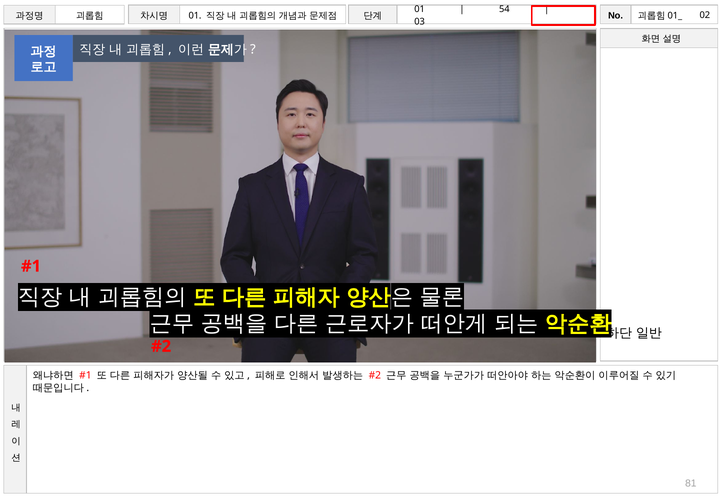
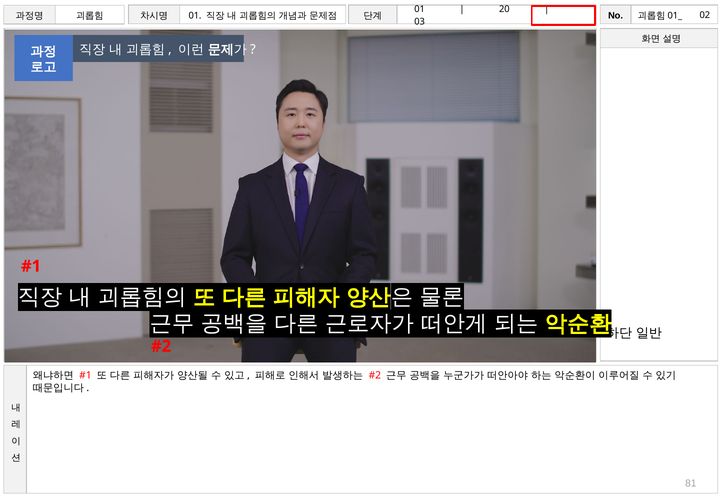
54: 54 -> 20 (504, 9)
